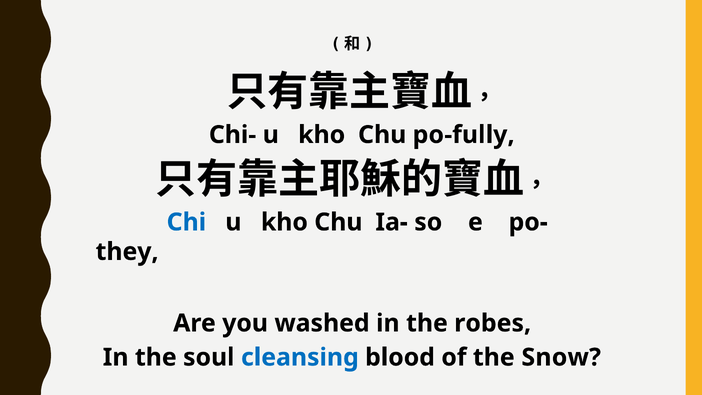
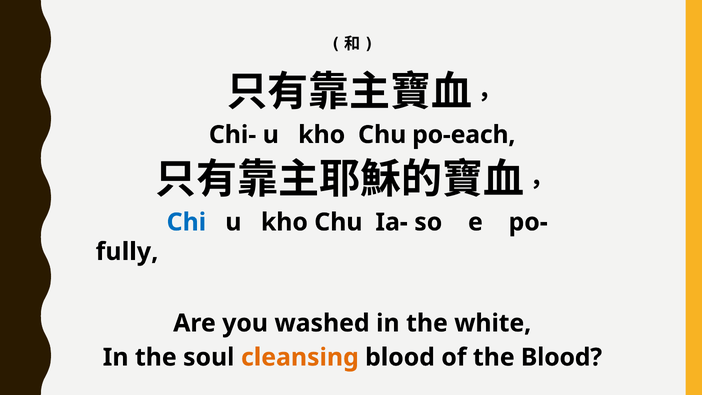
po-fully: po-fully -> po-each (464, 135)
they: they -> fully (127, 252)
robes: robes -> white (493, 323)
cleansing colour: blue -> orange (300, 357)
the Snow: Snow -> Blood (561, 357)
